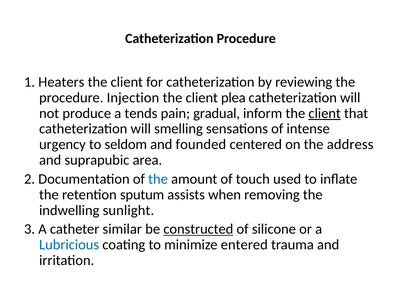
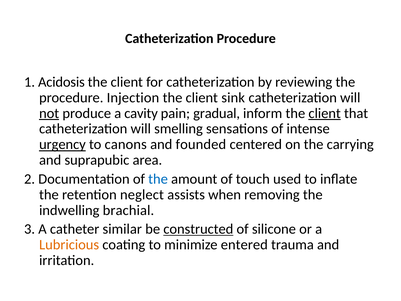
Heaters: Heaters -> Acidosis (61, 82)
plea: plea -> sink (233, 98)
not underline: none -> present (49, 113)
tends: tends -> cavity (141, 113)
urgency underline: none -> present (62, 144)
seldom: seldom -> canons (126, 144)
address: address -> carrying (350, 144)
sputum: sputum -> neglect (142, 194)
sunlight: sunlight -> brachial (128, 210)
Lubricious colour: blue -> orange (69, 245)
